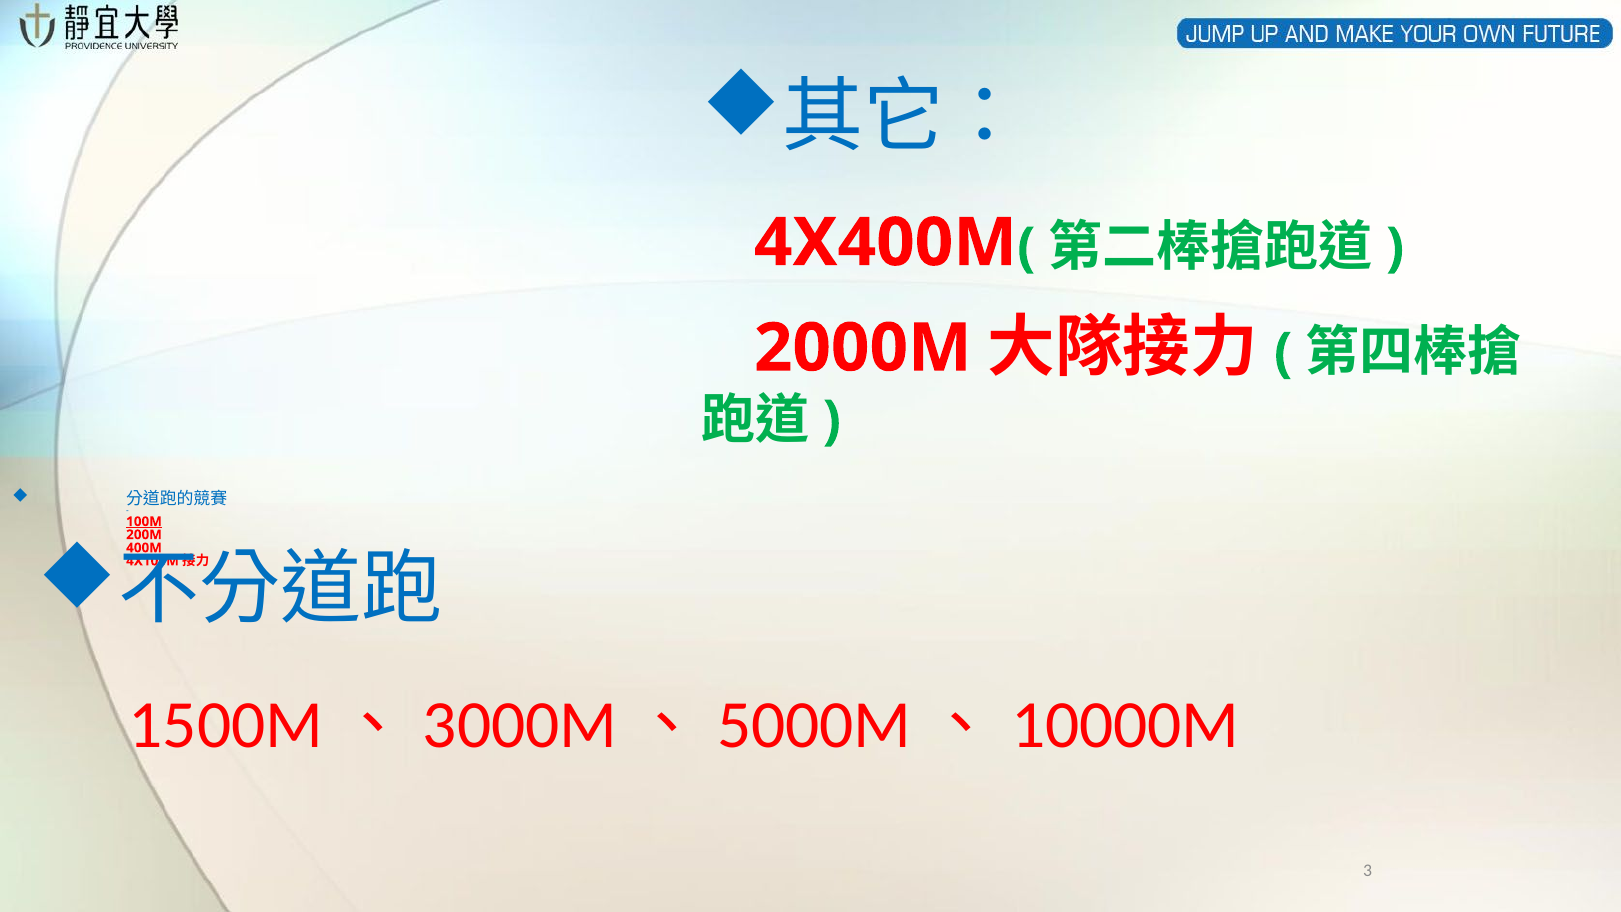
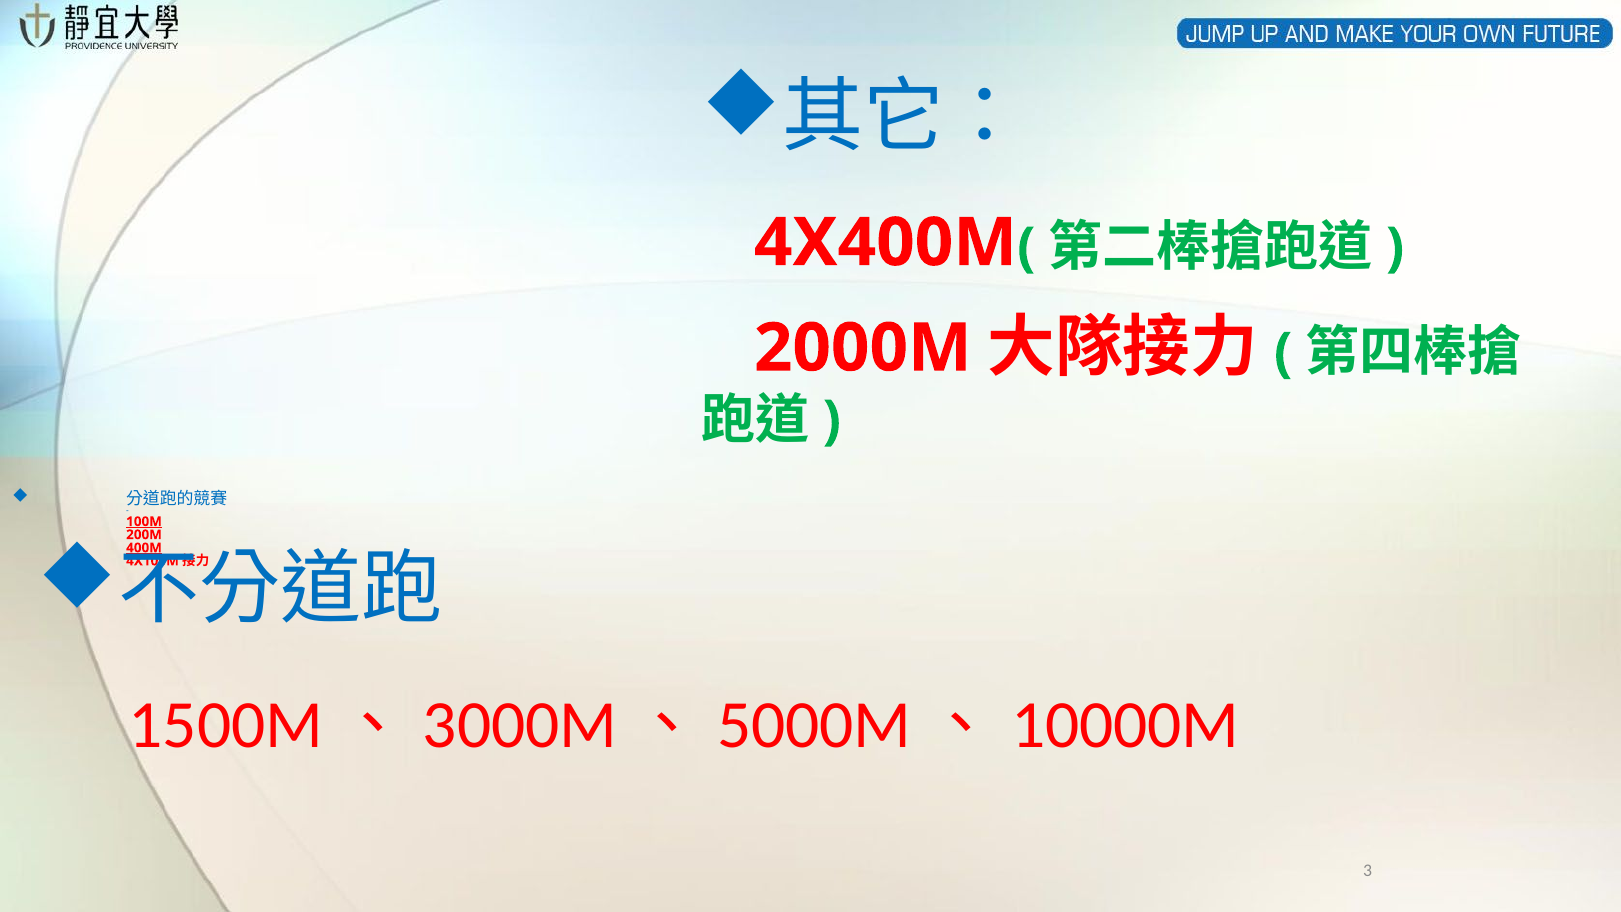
400M underline: none -> present (144, 548)
